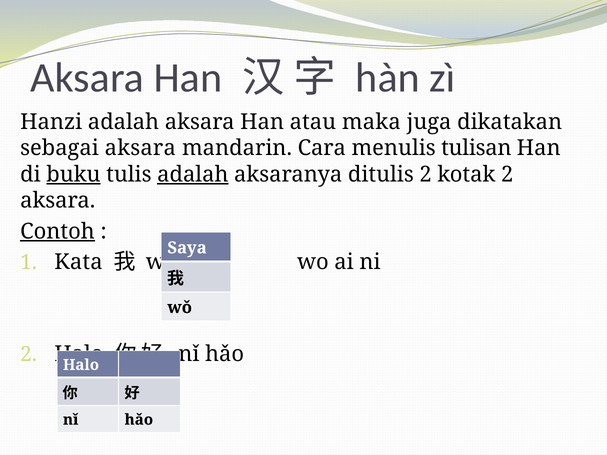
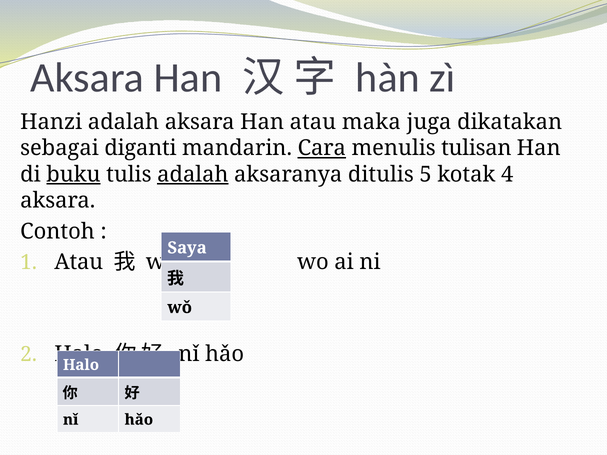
sebagai aksara: aksara -> diganti (141, 148)
Cara underline: none -> present (322, 148)
ditulis 2: 2 -> 5 (426, 175)
kotak 2: 2 -> 4 (507, 175)
Contoh underline: present -> none (57, 232)
1 Kata: Kata -> Atau (79, 262)
